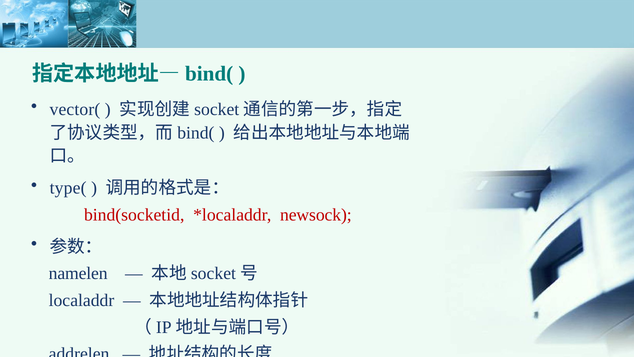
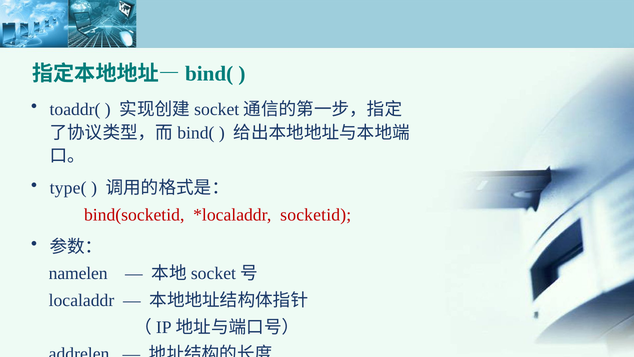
vector(: vector( -> toaddr( (75, 109)
newsock: newsock -> socketid (316, 215)
